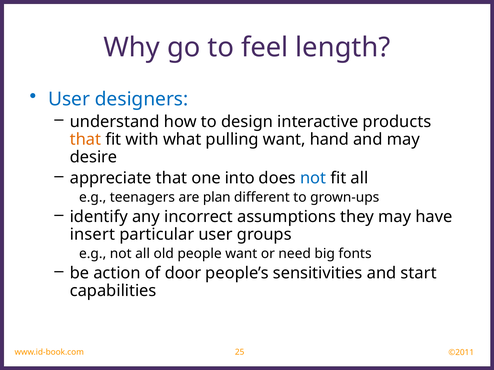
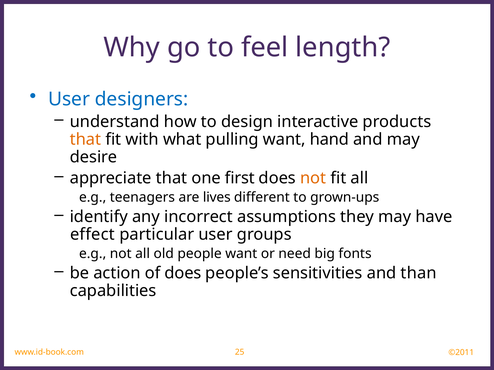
into: into -> first (240, 178)
not colour: blue -> orange (313, 178)
plan: plan -> lives (217, 197)
insert: insert -> effect (92, 235)
of door: door -> does (183, 273)
start: start -> than (419, 273)
